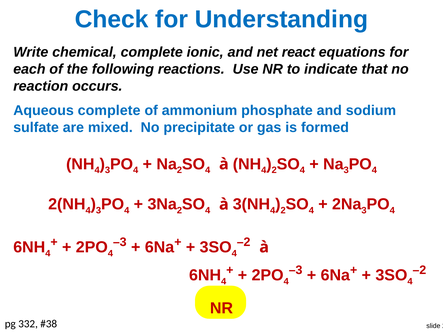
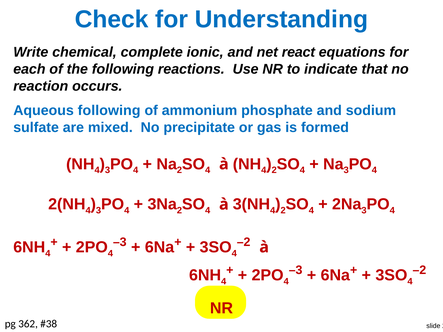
Aqueous complete: complete -> following (109, 111)
332: 332 -> 362 (28, 324)
